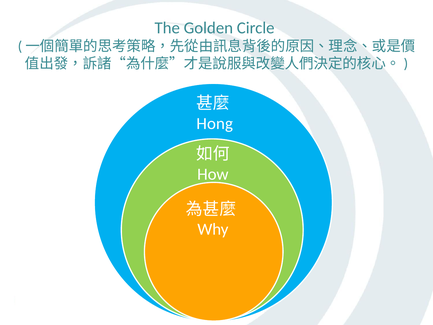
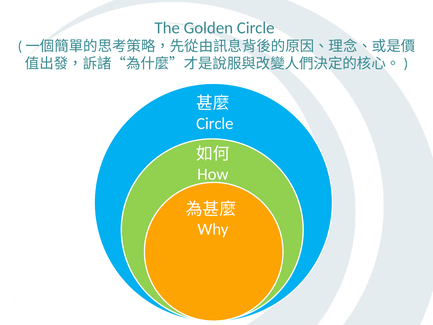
Hong: Hong -> Circle (215, 124)
